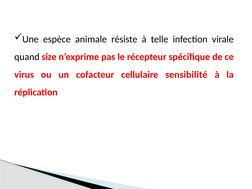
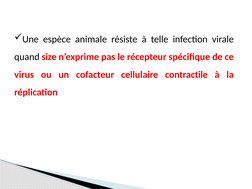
sensibilité: sensibilité -> contractile (186, 75)
